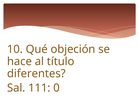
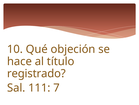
diferentes: diferentes -> registrado (36, 73)
0: 0 -> 7 (57, 87)
